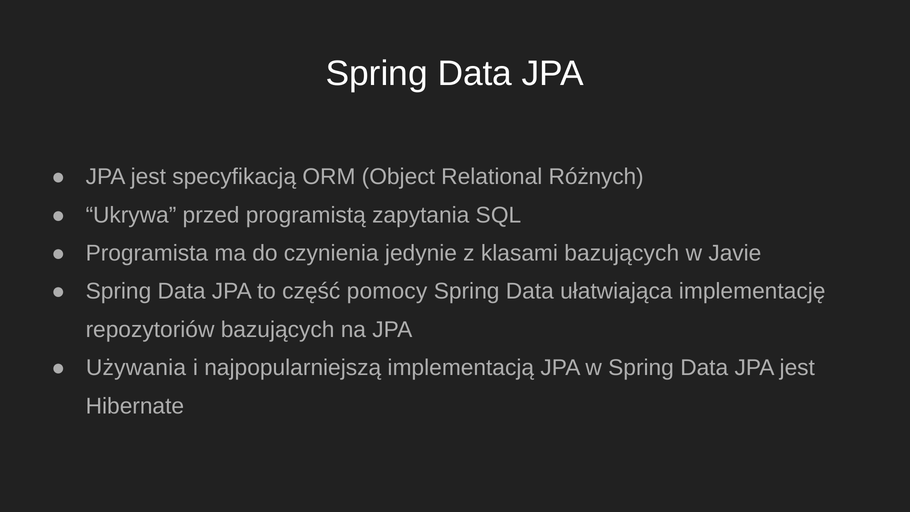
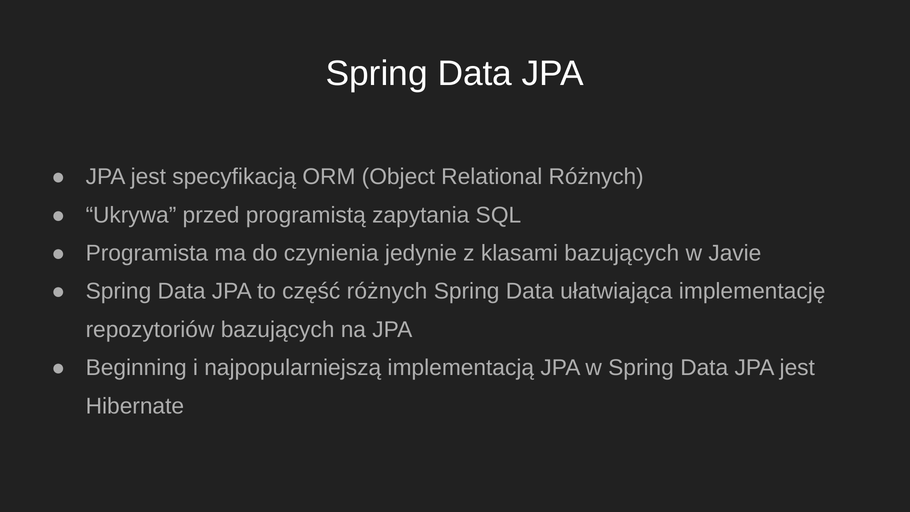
część pomocy: pomocy -> różnych (387, 291)
Używania: Używania -> Beginning (136, 368)
